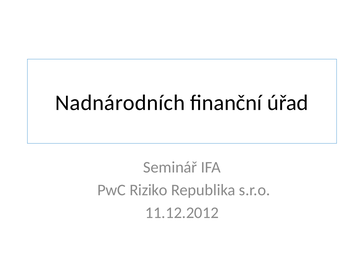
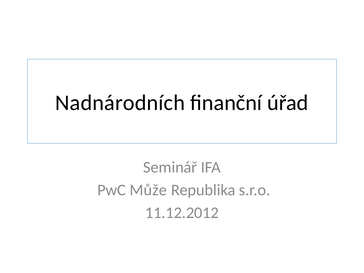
Riziko: Riziko -> Může (148, 190)
